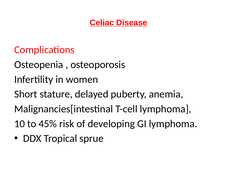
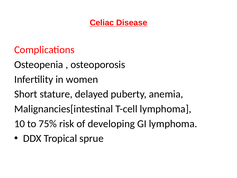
45%: 45% -> 75% (48, 124)
